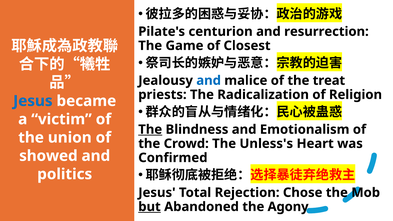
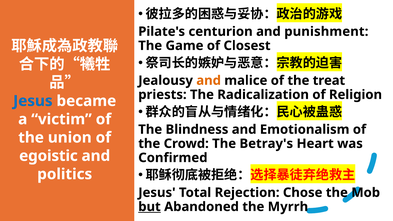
resurrection: resurrection -> punishment (326, 32)
and colour: blue -> orange (209, 81)
The underline: present -> none (150, 130)
Unless's: Unless's -> Betray's (266, 144)
showed: showed -> egoistic (48, 156)
Agony: Agony -> Myrrh (288, 207)
